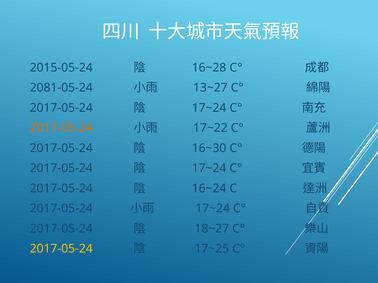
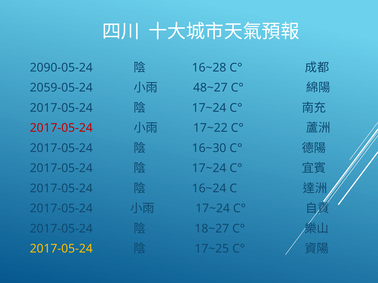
2015-05-24: 2015-05-24 -> 2090-05-24 (61, 68)
2081-05-24: 2081-05-24 -> 2059-05-24 (61, 88)
13~27: 13~27 -> 48~27 (210, 88)
2017-05-24 colour: orange -> red (61, 128)
